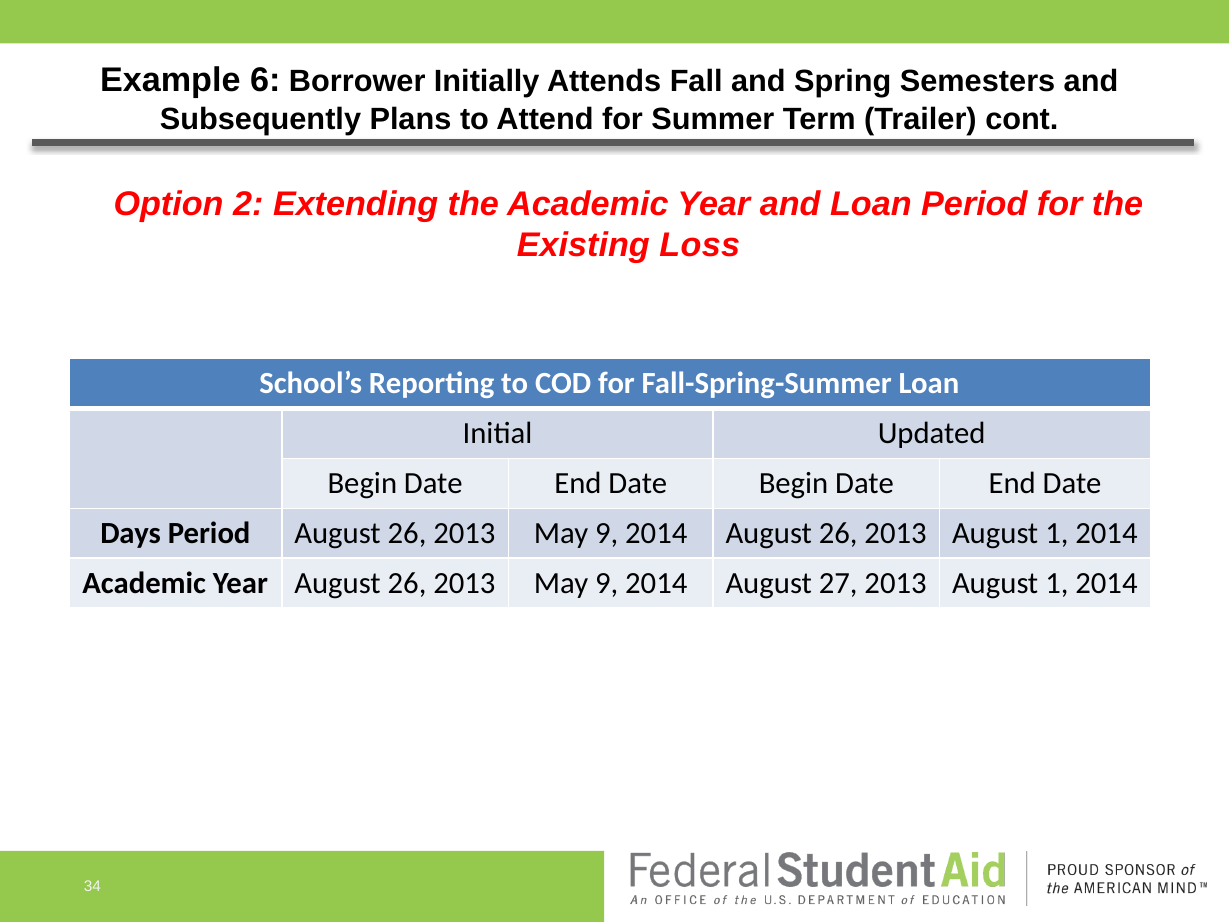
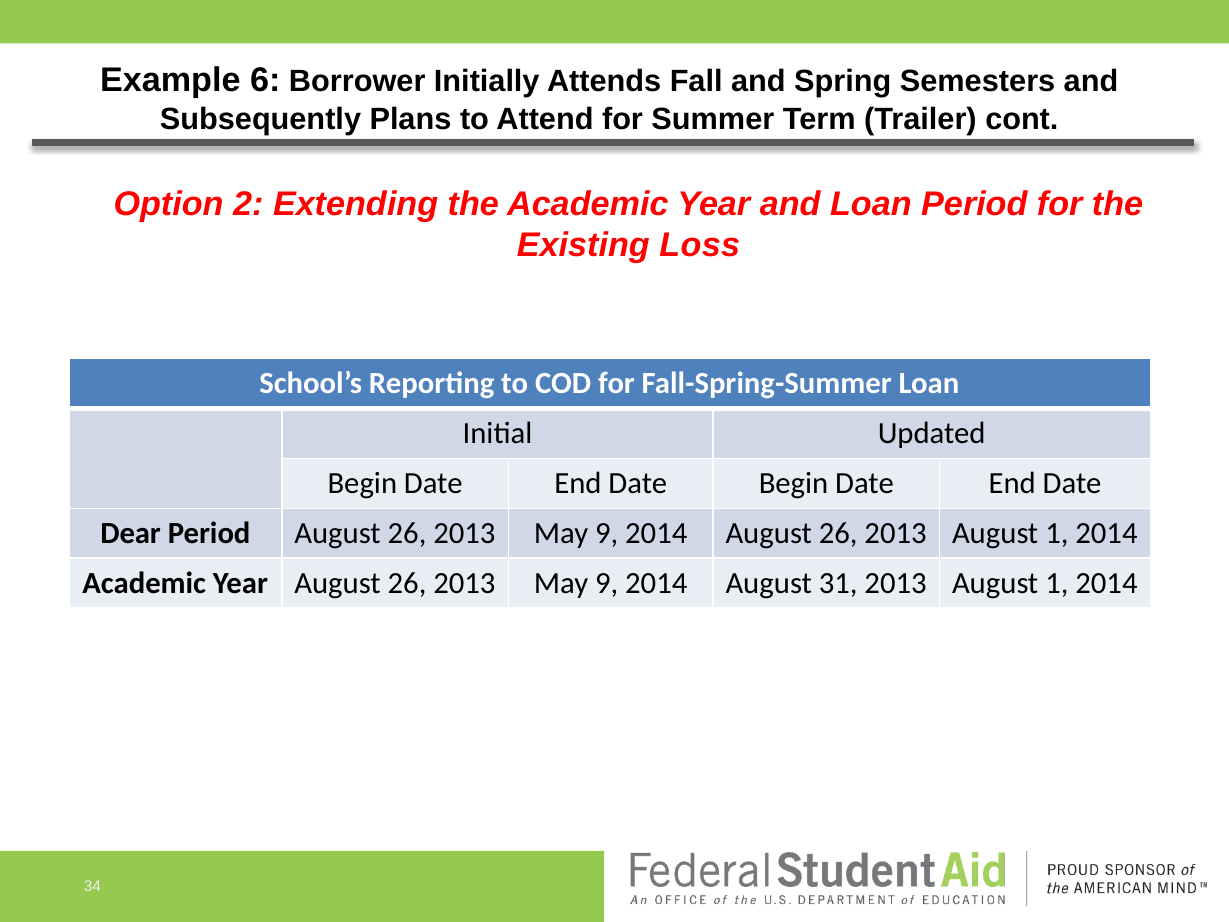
Days: Days -> Dear (131, 533)
27: 27 -> 31 (838, 583)
